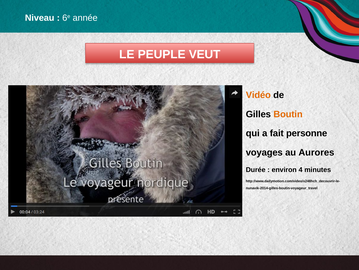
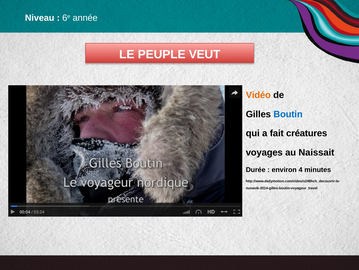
Boutin colour: orange -> blue (288, 114)
personne: personne -> créatures (307, 133)
Aurores: Aurores -> Naissait (316, 152)
